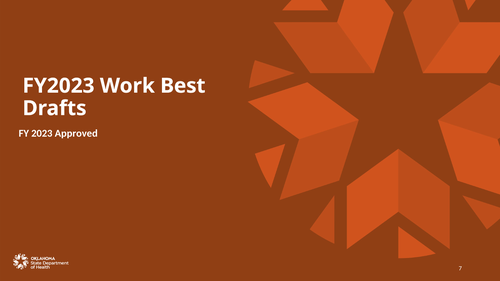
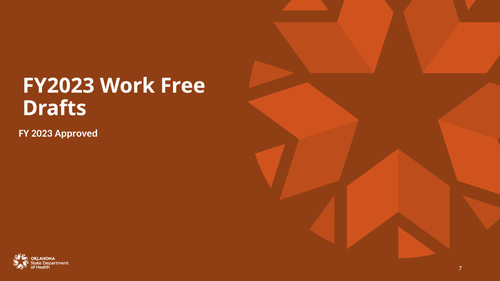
Best: Best -> Free (183, 86)
